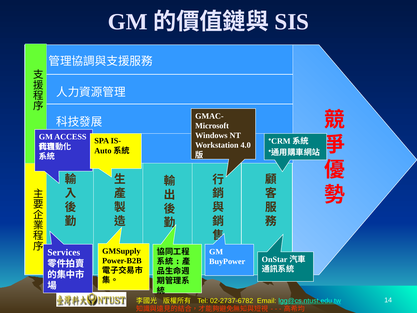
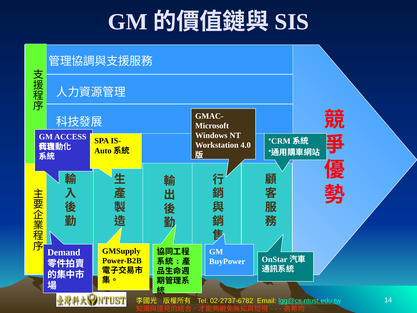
Services: Services -> Demand (64, 252)
